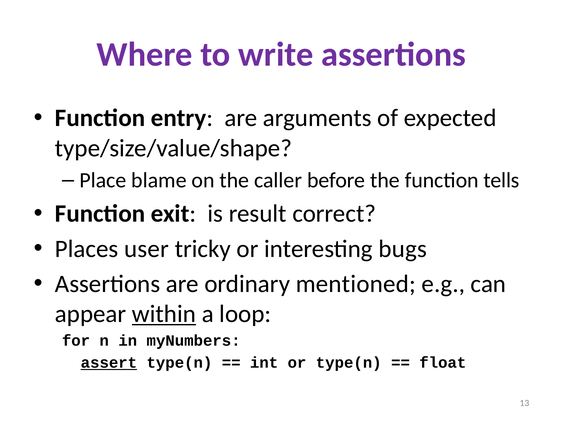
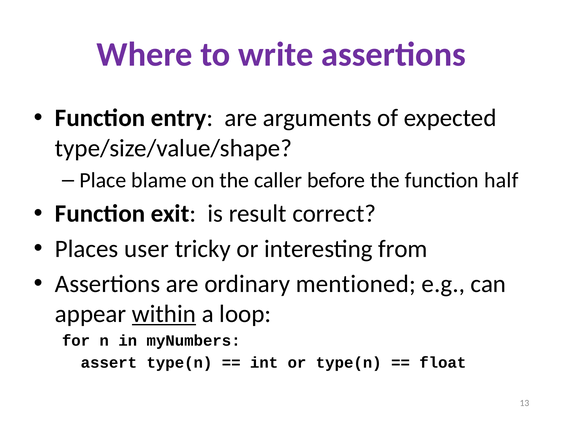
tells: tells -> half (501, 180)
bugs: bugs -> from (403, 249)
assert underline: present -> none (109, 363)
